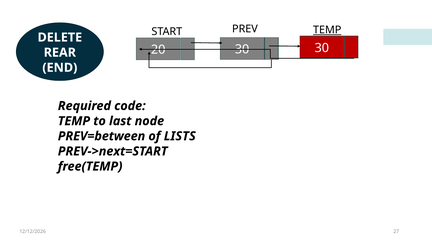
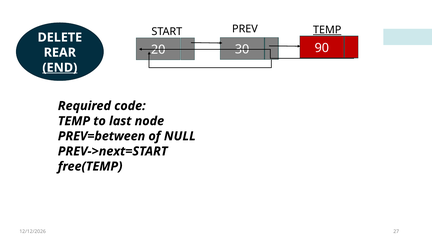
30 30: 30 -> 90 (322, 48)
END underline: none -> present (60, 68)
LISTS: LISTS -> NULL (180, 136)
